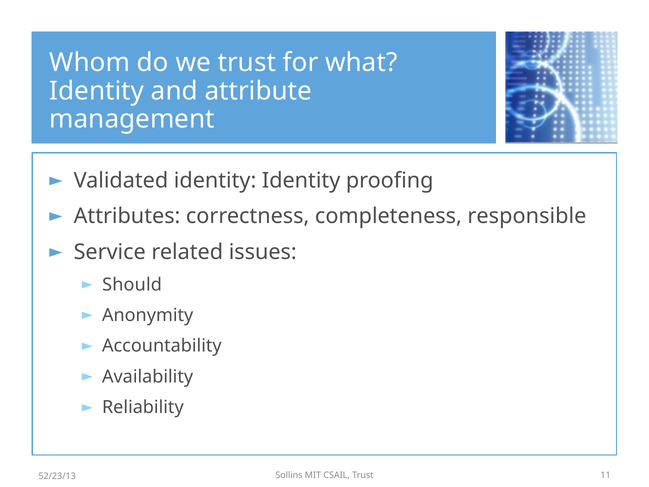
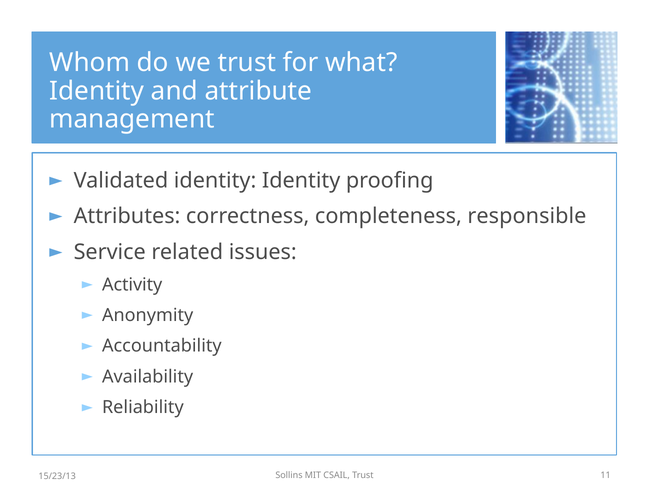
Should: Should -> Activity (132, 284)
52/23/13: 52/23/13 -> 15/23/13 (57, 476)
